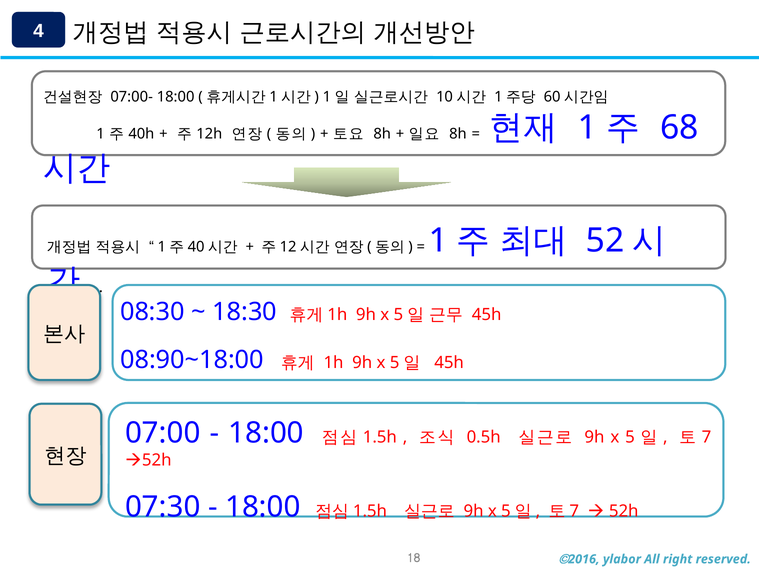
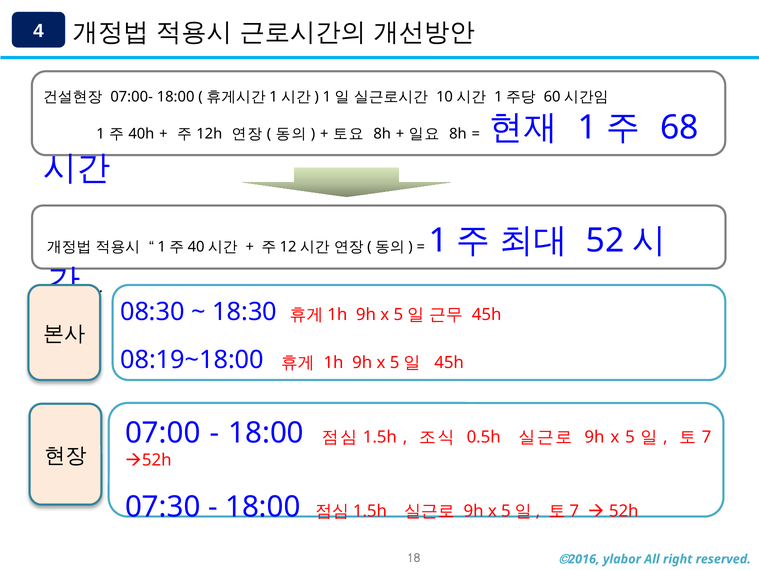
08:90~18:00: 08:90~18:00 -> 08:19~18:00 (192, 360)
